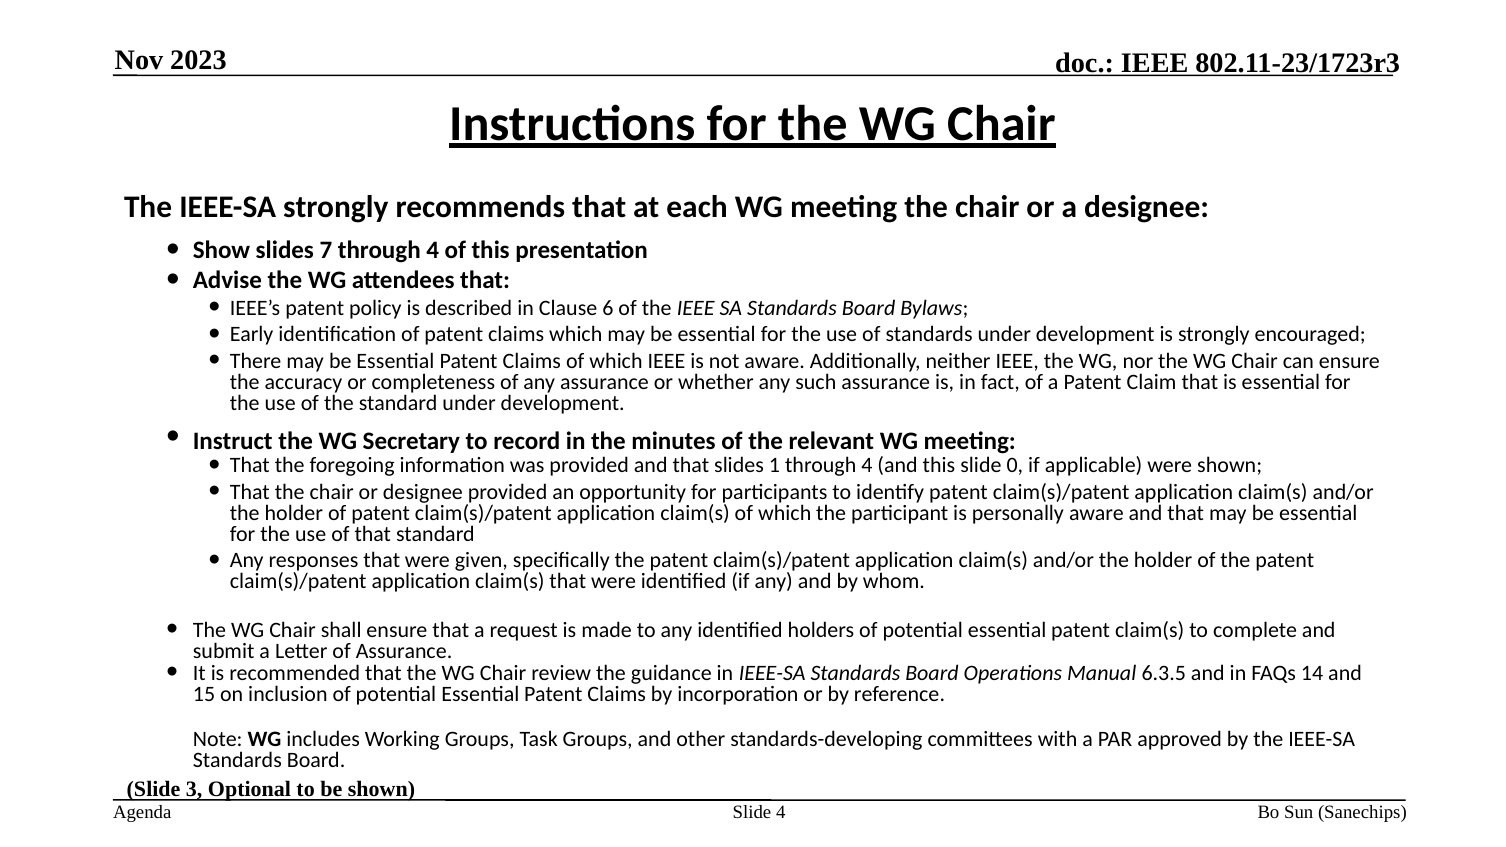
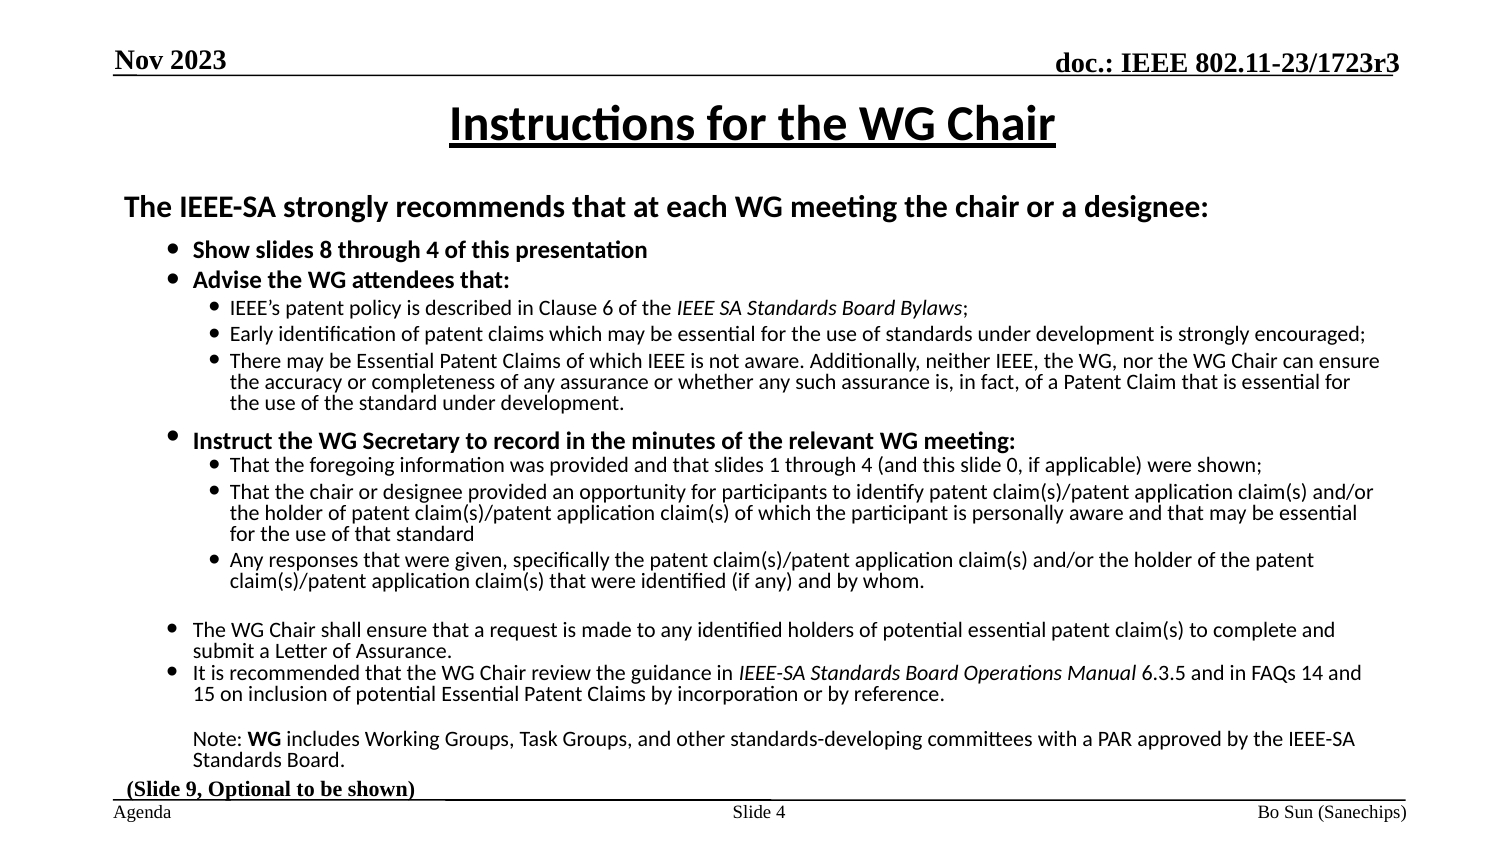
7: 7 -> 8 (326, 250)
3: 3 -> 9 (194, 789)
